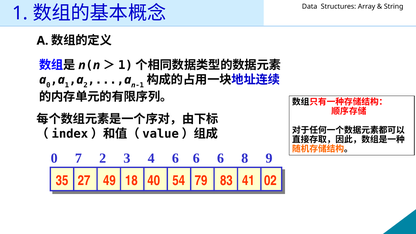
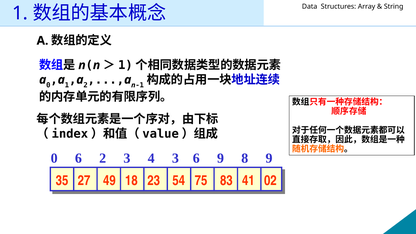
0 7: 7 -> 6 (78, 158)
4 6: 6 -> 3 (175, 158)
6: 6 -> 9 (221, 158)
40: 40 -> 23 (154, 181)
79: 79 -> 75 (201, 181)
